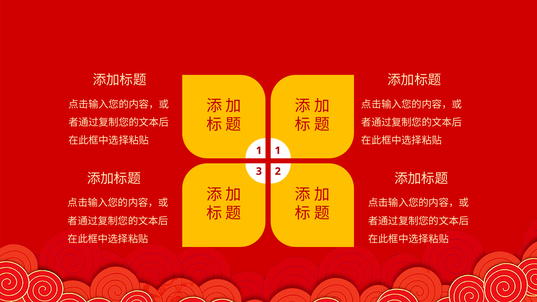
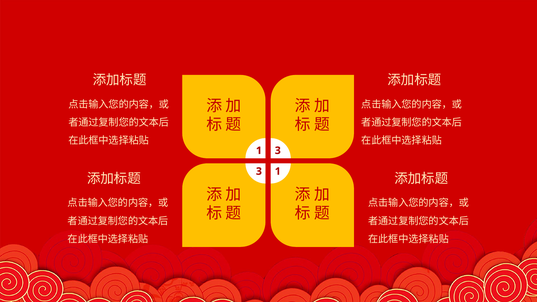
1 1: 1 -> 3 (278, 151)
3 2: 2 -> 1 (278, 171)
